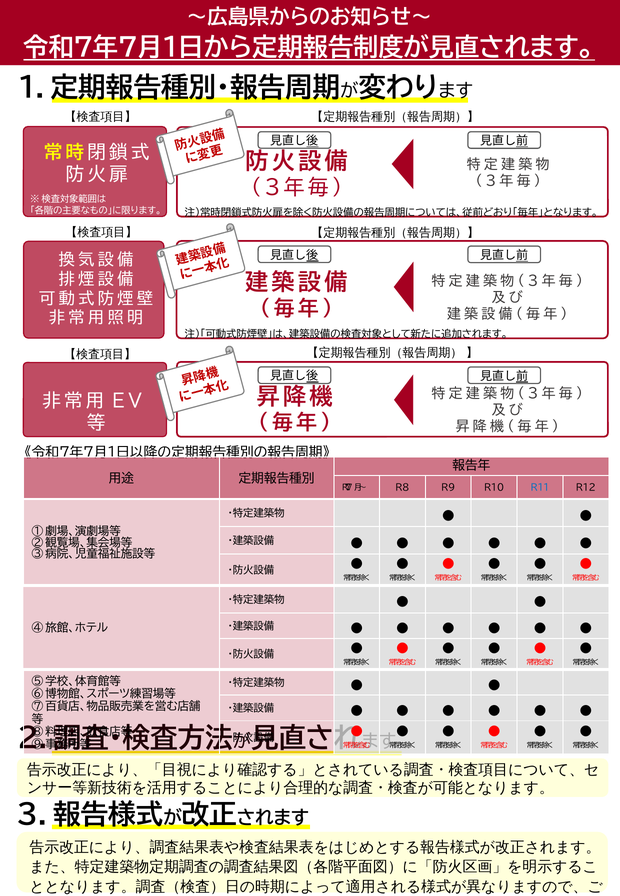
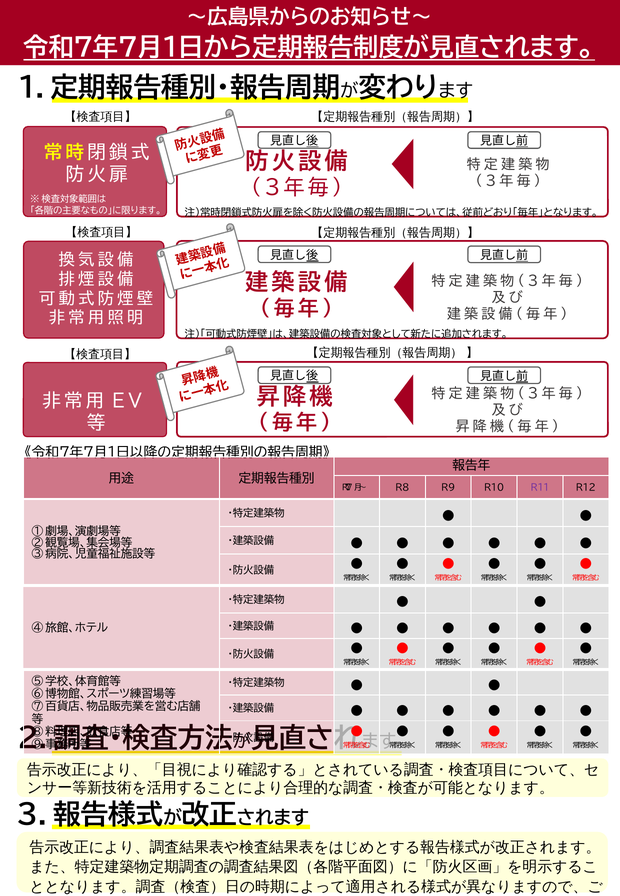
R11 colour: blue -> purple (540, 488)
